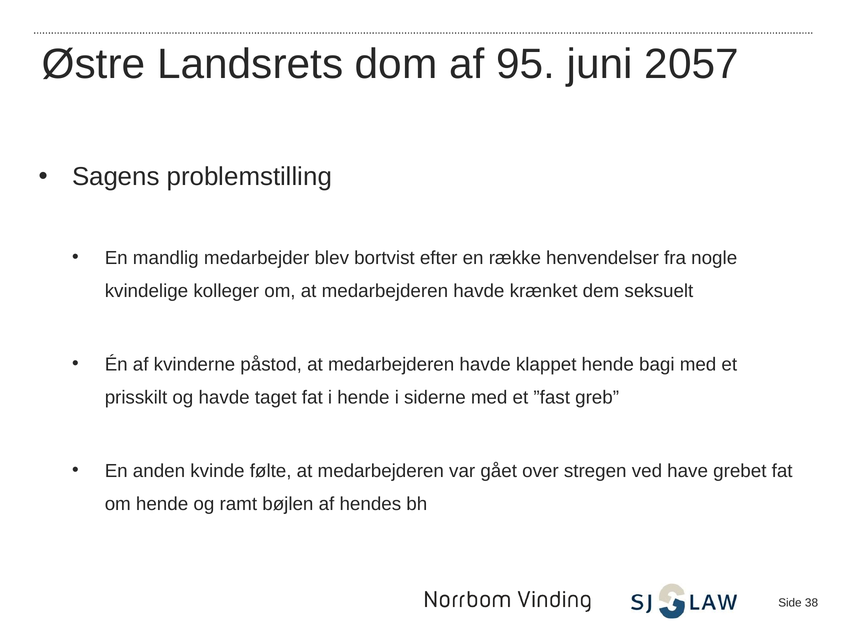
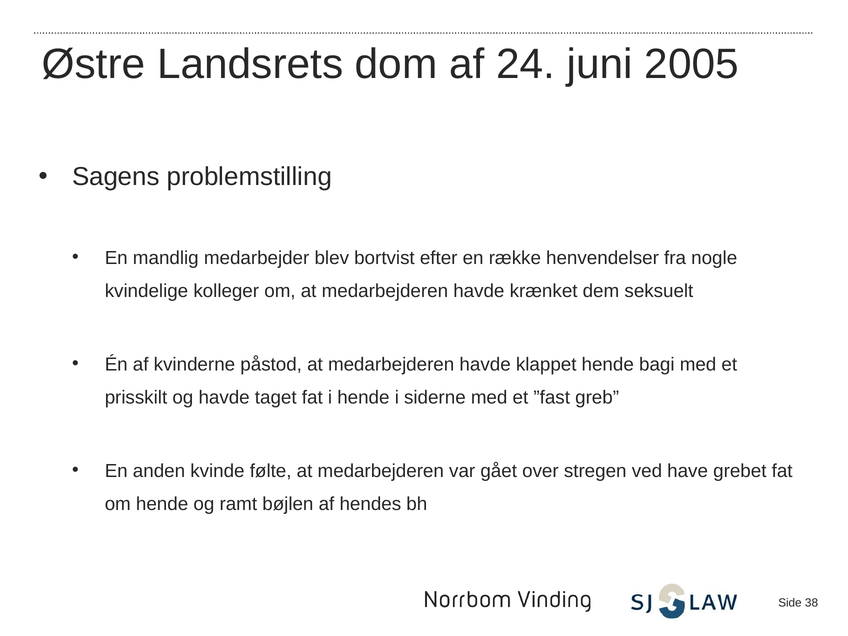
95: 95 -> 24 (526, 64)
2057: 2057 -> 2005 (692, 64)
